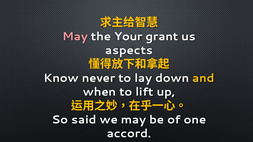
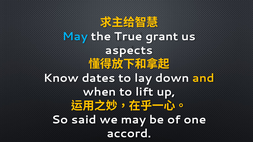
May colour: pink -> light blue (75, 36)
Your: Your -> True (128, 36)
never: never -> dates (99, 78)
